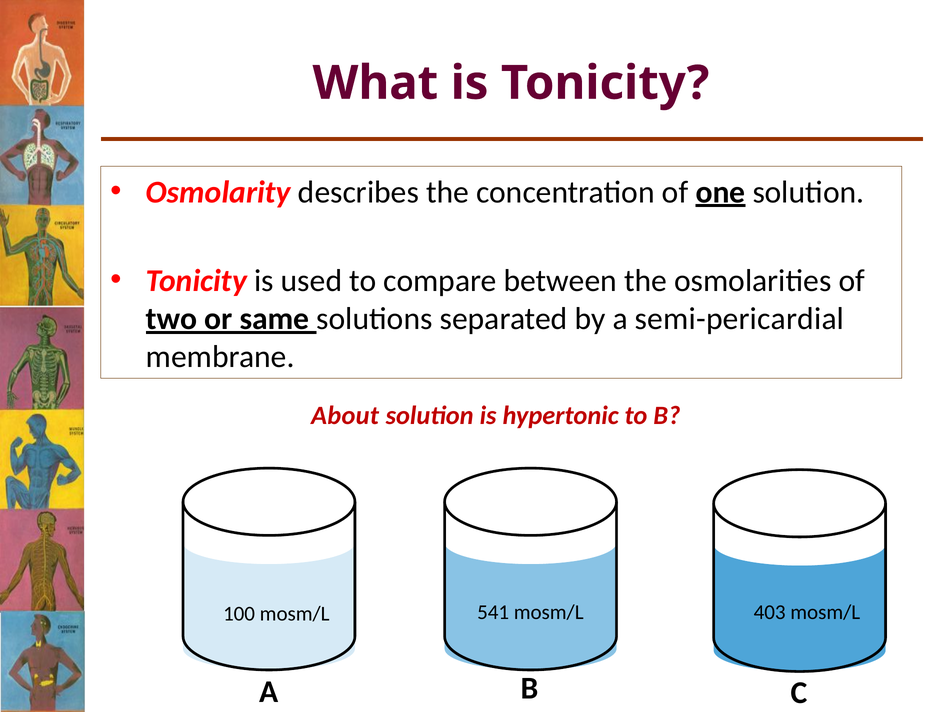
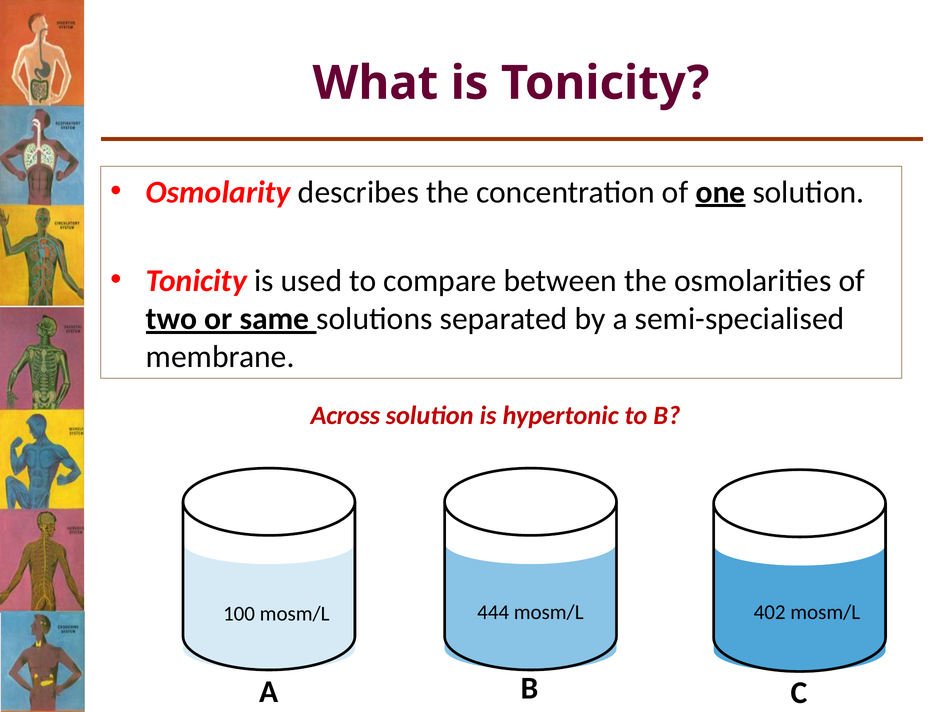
semi-pericardial: semi-pericardial -> semi-specialised (740, 319)
About: About -> Across (345, 416)
541: 541 -> 444 (493, 612)
403: 403 -> 402 (770, 612)
